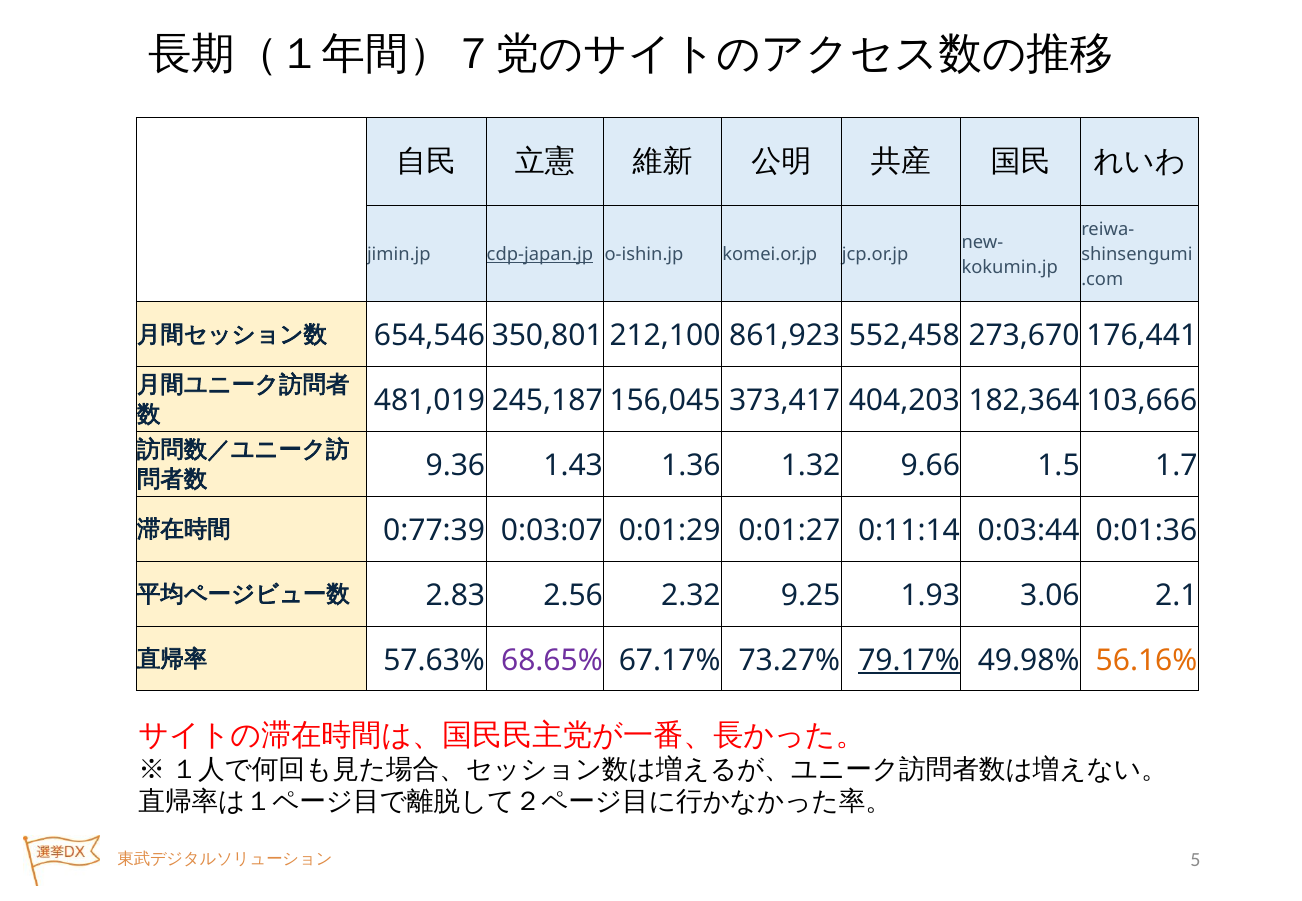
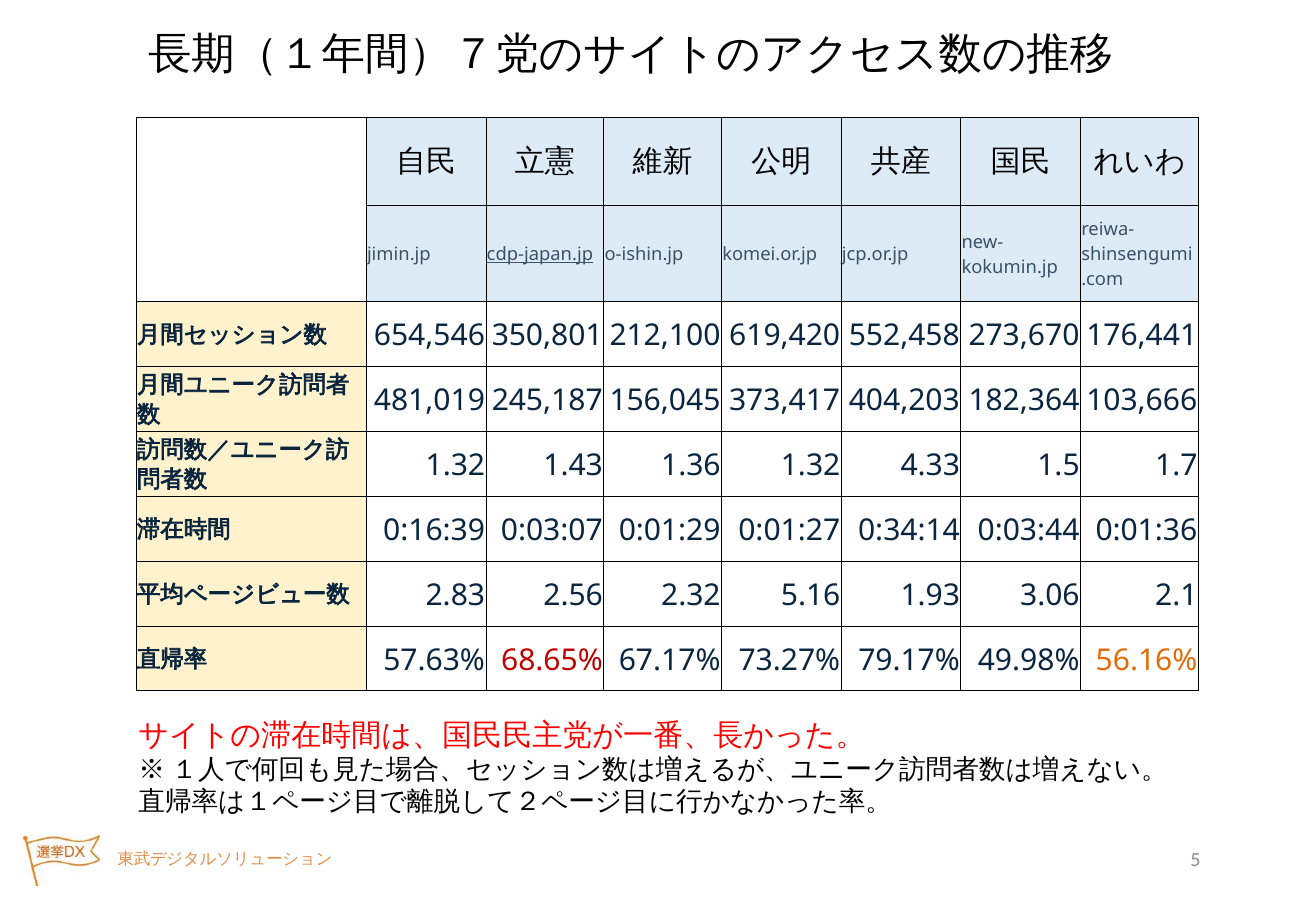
861,923: 861,923 -> 619,420 (785, 336)
9.36: 9.36 -> 1.32 (455, 466)
9.66: 9.66 -> 4.33 (930, 466)
0:77:39: 0:77:39 -> 0:16:39 (434, 531)
0:11:14: 0:11:14 -> 0:34:14 (909, 531)
9.25: 9.25 -> 5.16 (811, 596)
68.65% colour: purple -> red (552, 661)
79.17% underline: present -> none (909, 661)
